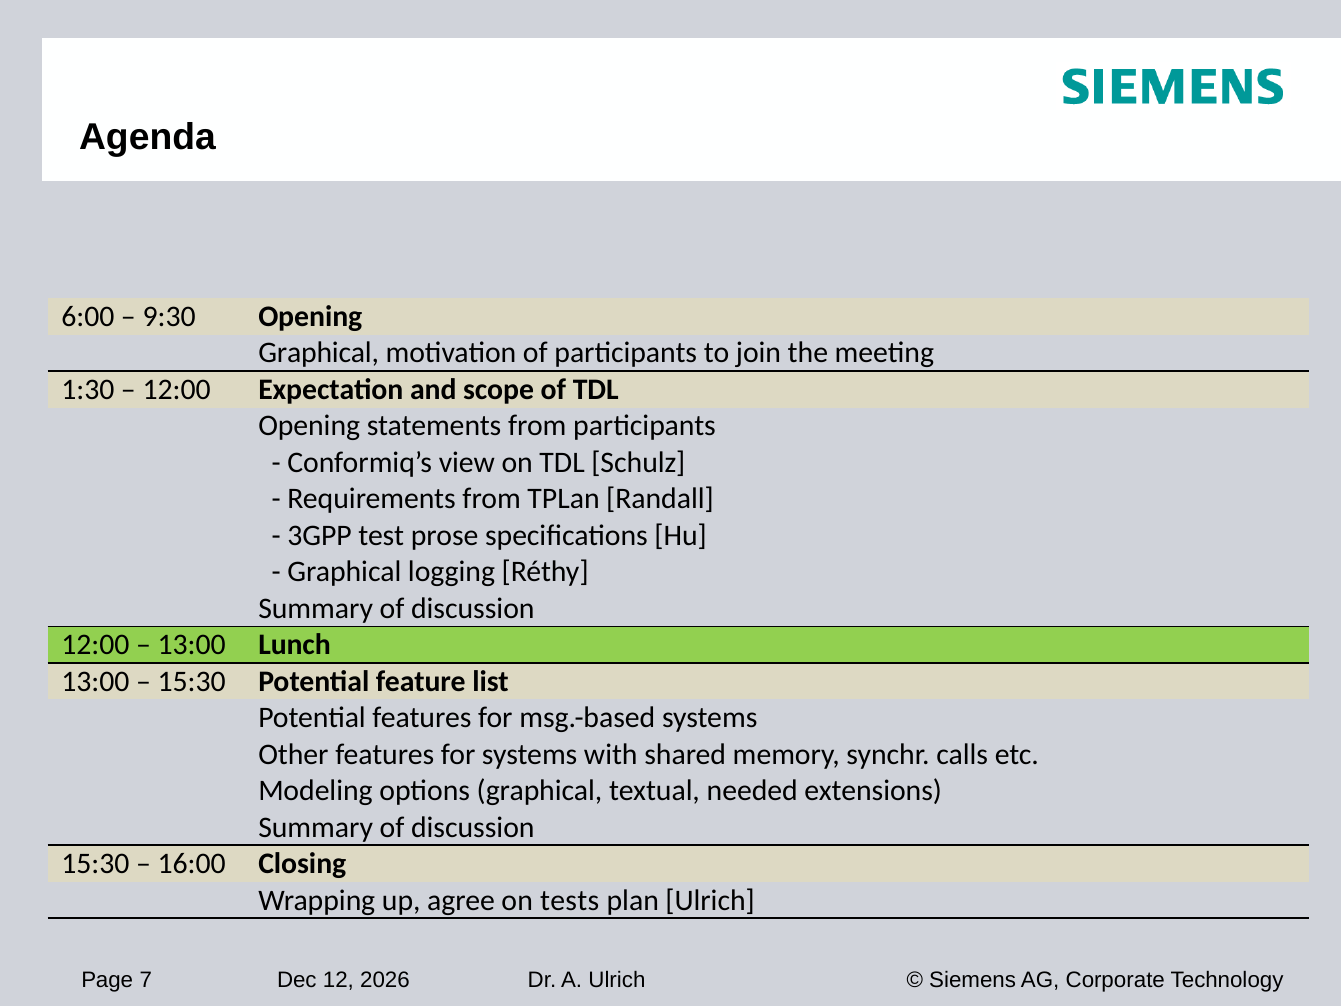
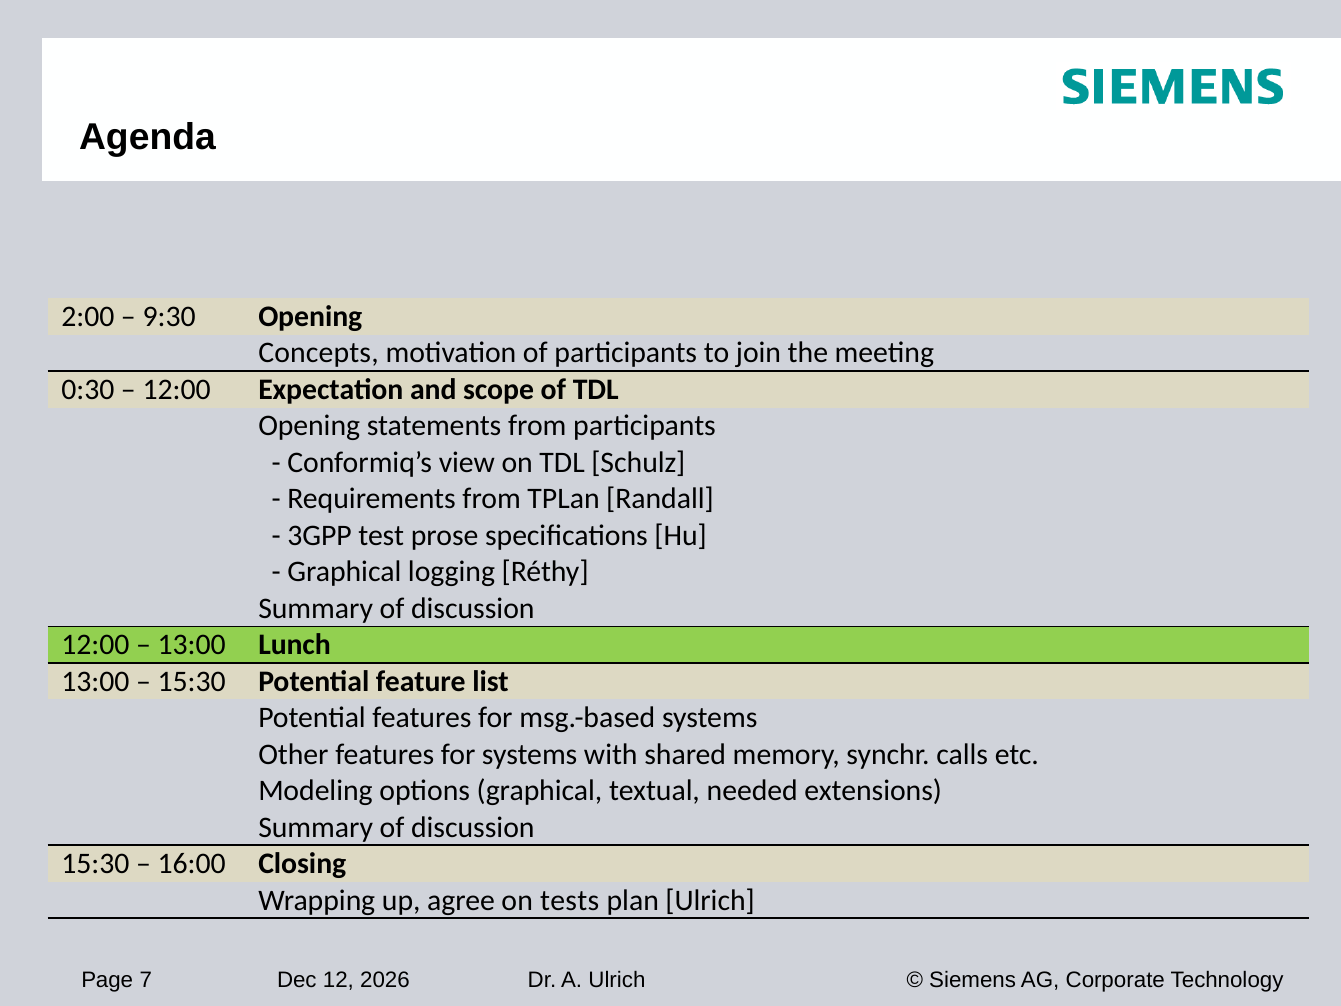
6:00: 6:00 -> 2:00 (88, 317)
Graphical: Graphical -> Concepts (318, 353)
1:30: 1:30 -> 0:30 (88, 390)
